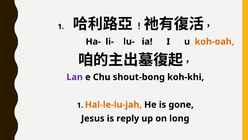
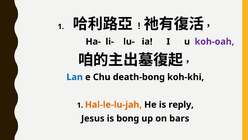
koh-oah colour: orange -> purple (214, 41)
Lan colour: purple -> blue (75, 77)
shout-bong: shout-bong -> death-bong (139, 77)
gone: gone -> reply (181, 104)
reply: reply -> bong (128, 118)
long: long -> bars (179, 118)
